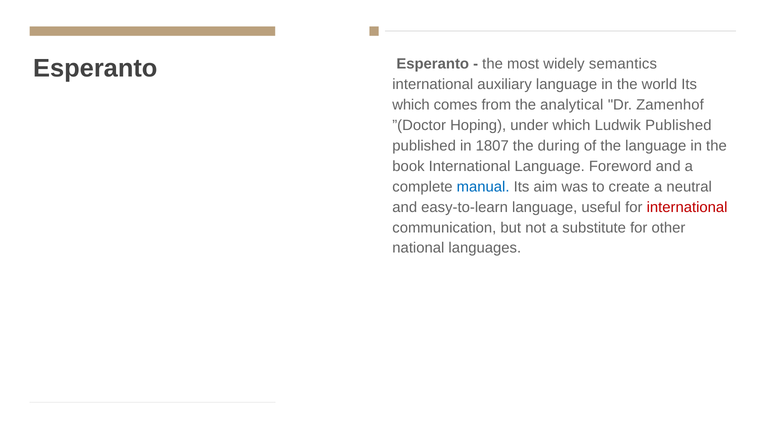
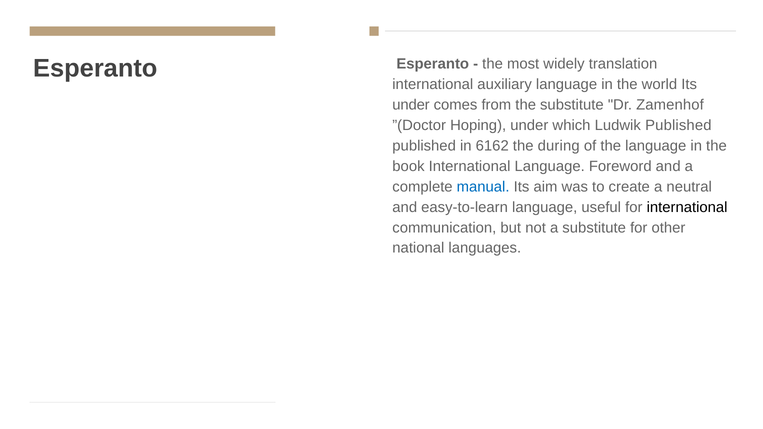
semantics: semantics -> translation (623, 64)
which: which -> under (411, 105)
the analytical: analytical -> substitute (572, 105)
1807: 1807 -> 6162 (492, 146)
international colour: red -> black (687, 207)
